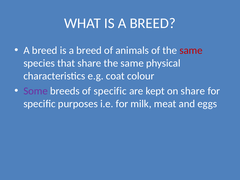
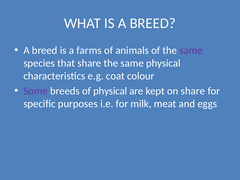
breed is a breed: breed -> farms (89, 50)
same colour: red -> purple (191, 50)
of specific: specific -> physical (110, 91)
